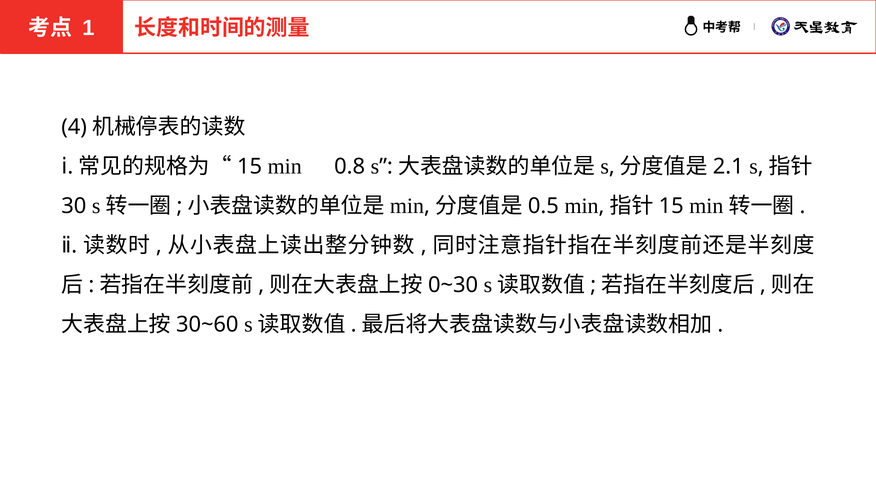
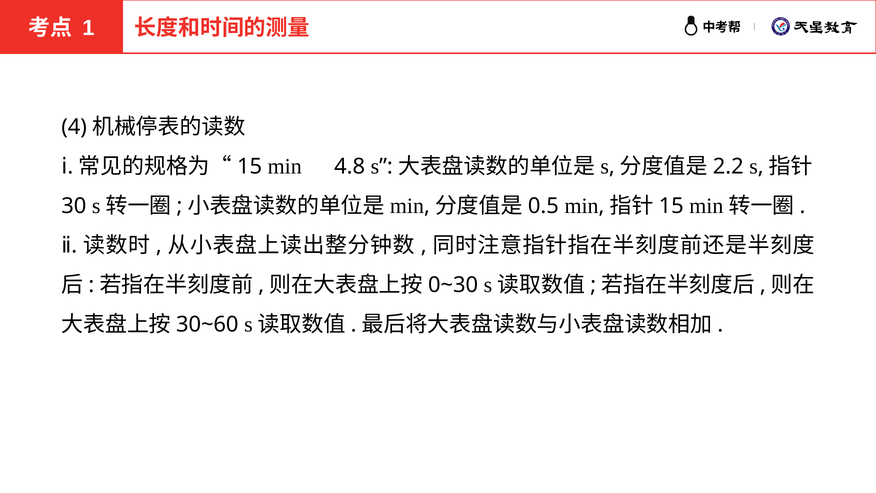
0.8: 0.8 -> 4.8 (350, 167)
2.1: 2.1 -> 2.2 (728, 167)
